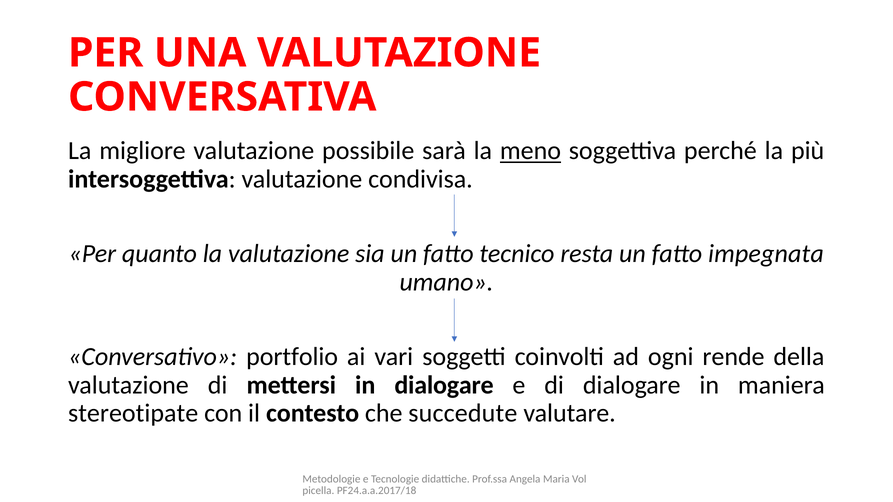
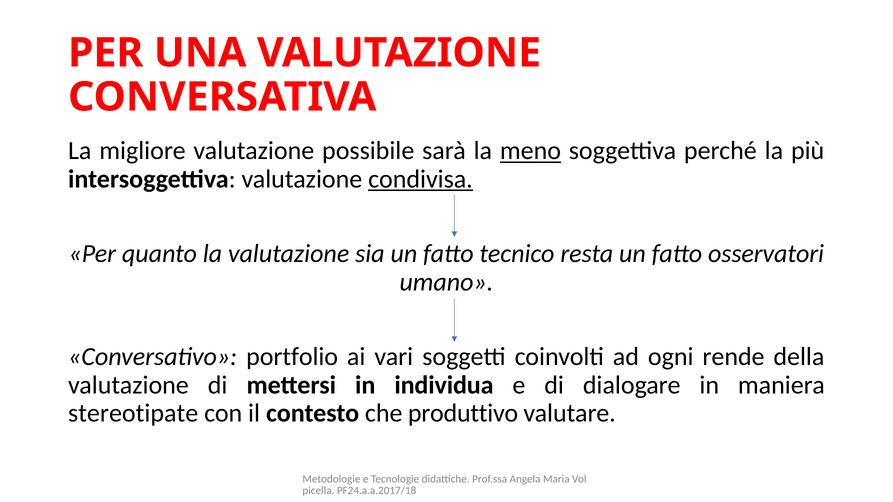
condivisa underline: none -> present (420, 179)
impegnata: impegnata -> osservatori (766, 254)
in dialogare: dialogare -> individua (444, 385)
succedute: succedute -> produttivo (463, 413)
